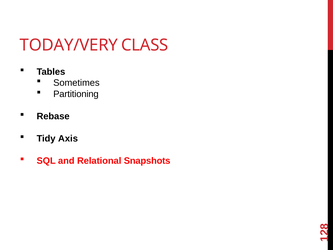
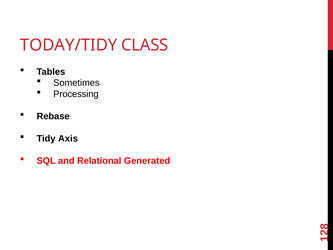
TODAY/VERY: TODAY/VERY -> TODAY/TIDY (69, 45)
Partitioning: Partitioning -> Processing (76, 94)
Snapshots: Snapshots -> Generated (147, 161)
